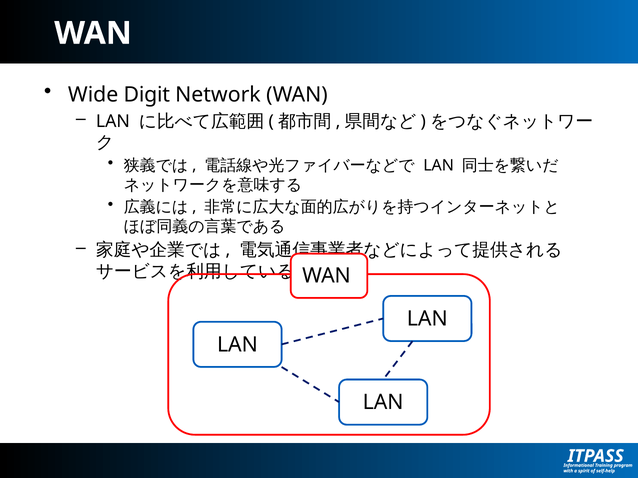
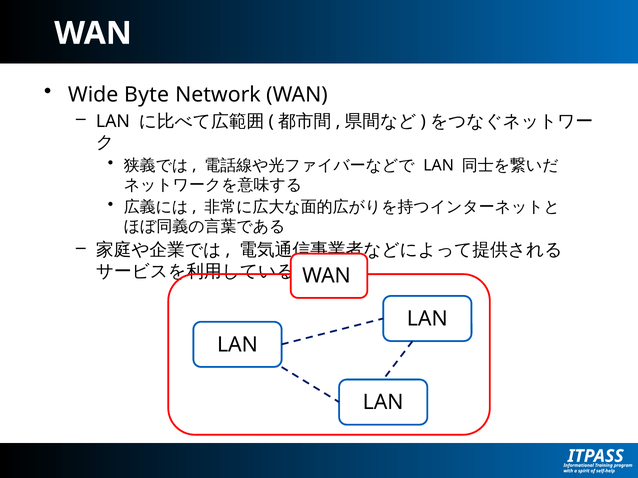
Digit: Digit -> Byte (147, 95)
